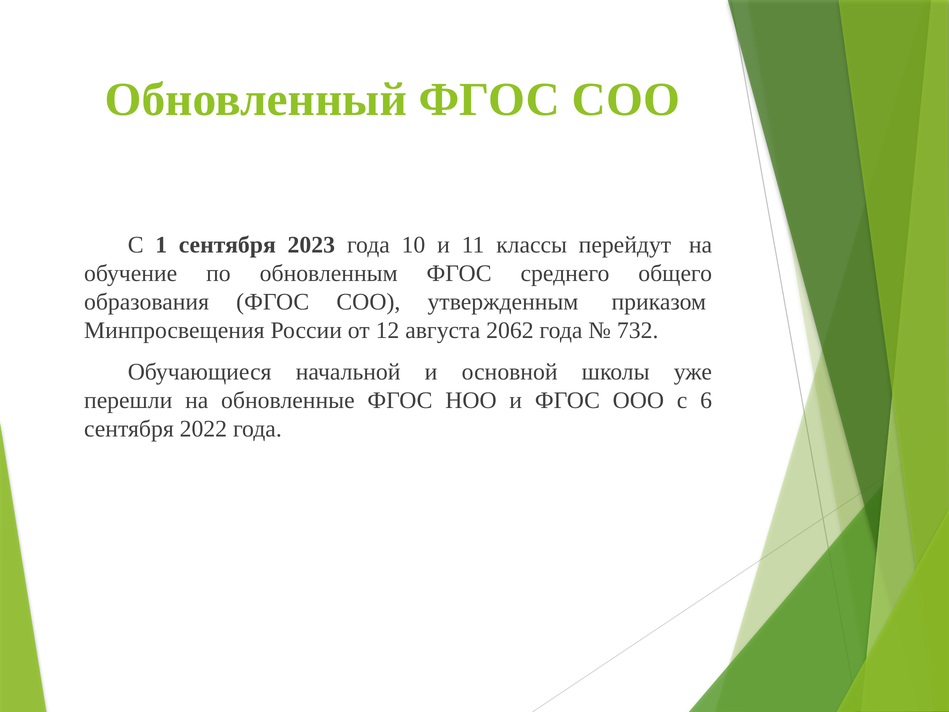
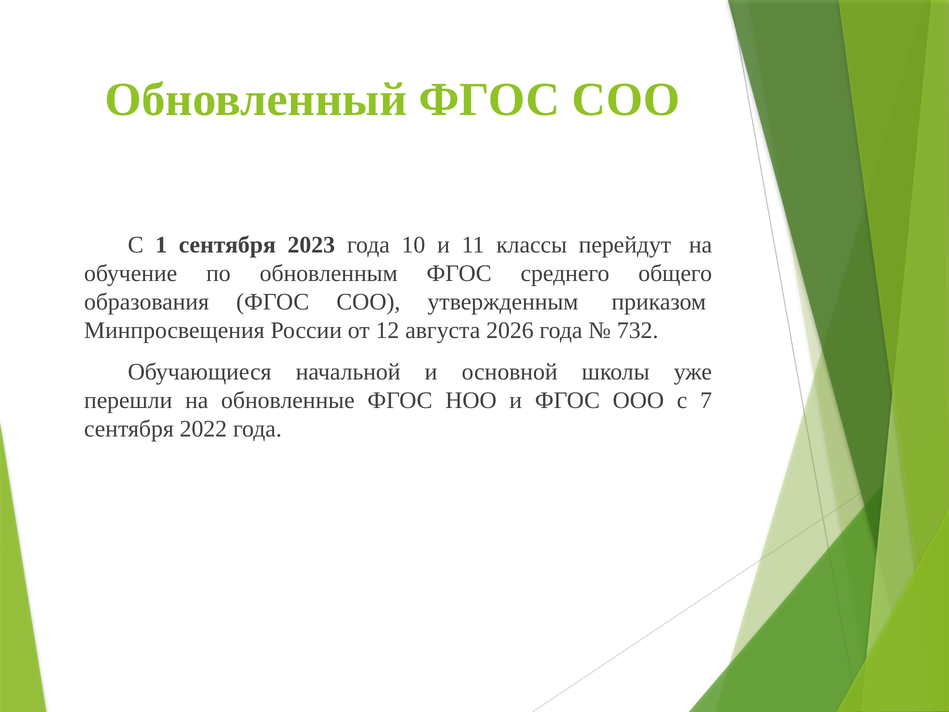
2062: 2062 -> 2026 (510, 330)
6: 6 -> 7 (706, 400)
